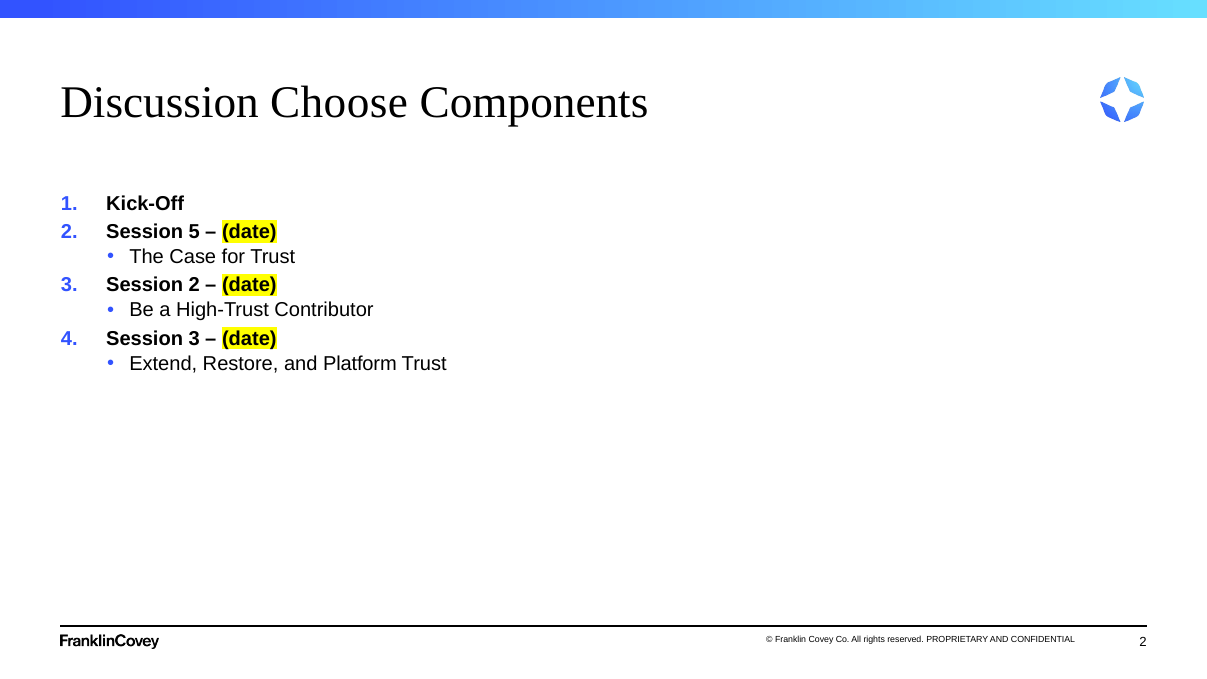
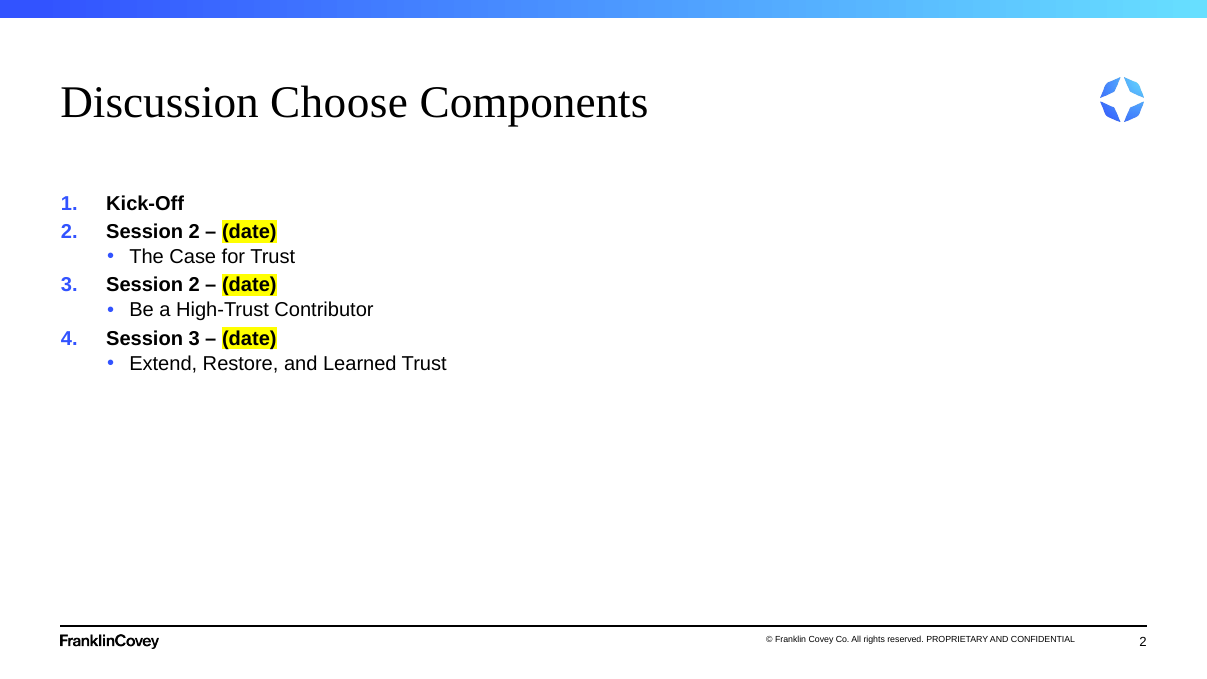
2 Session 5: 5 -> 2 (194, 232)
Platform: Platform -> Learned (360, 364)
